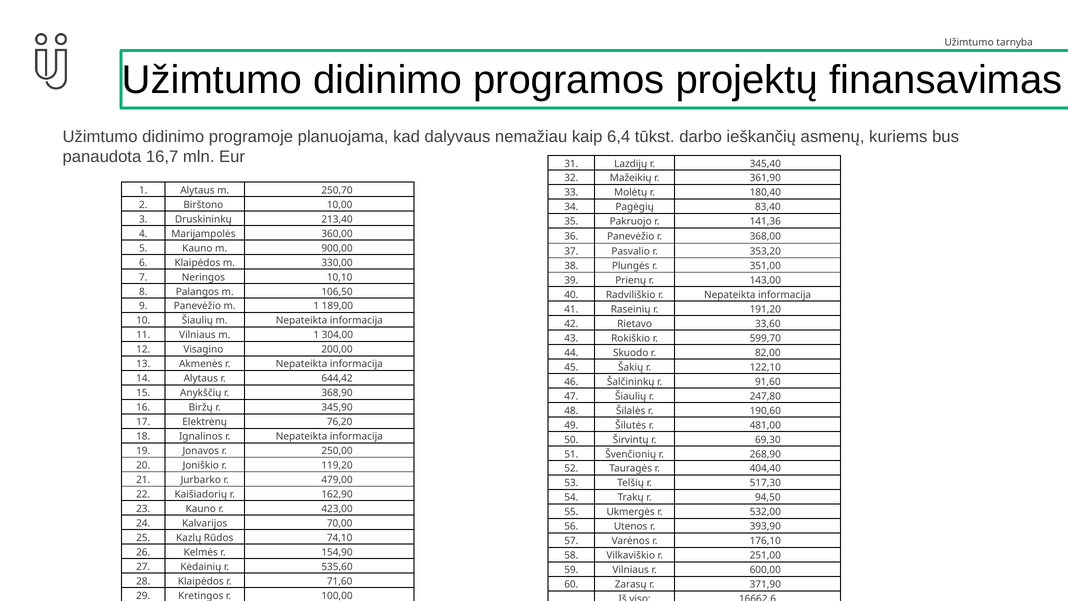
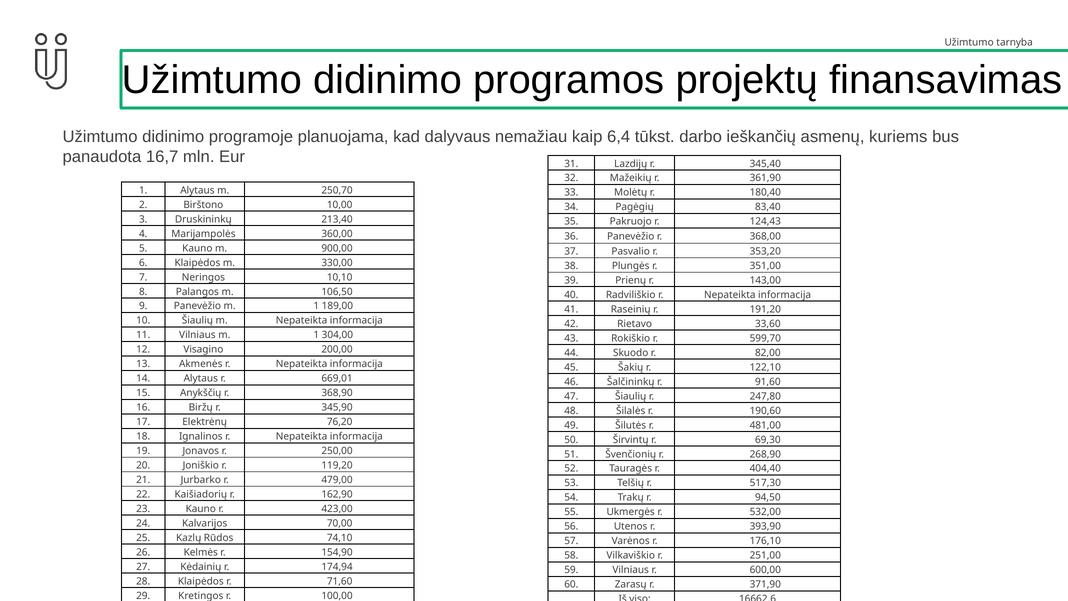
141,36: 141,36 -> 124,43 (765, 222)
644,42: 644,42 -> 669,01 (337, 378)
535,60: 535,60 -> 174,94 (337, 567)
